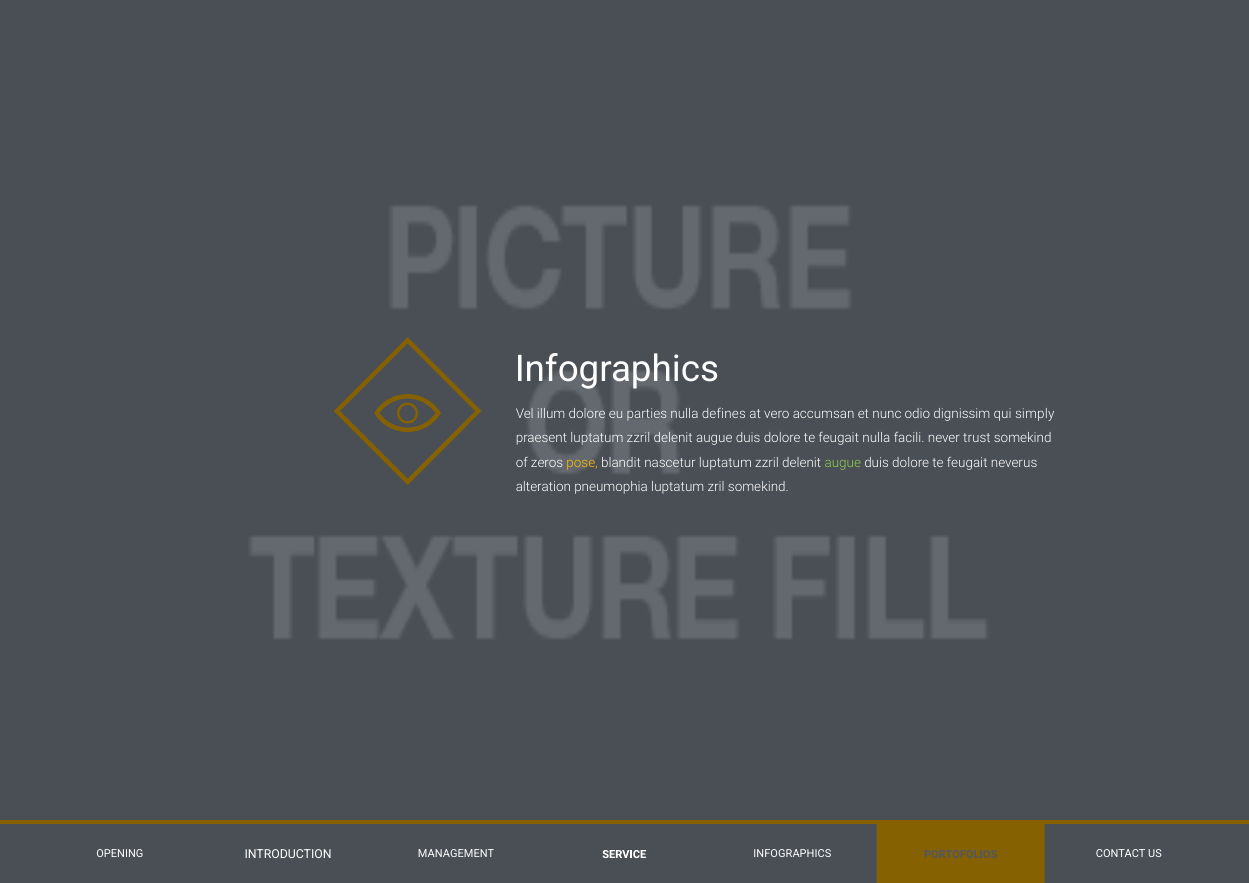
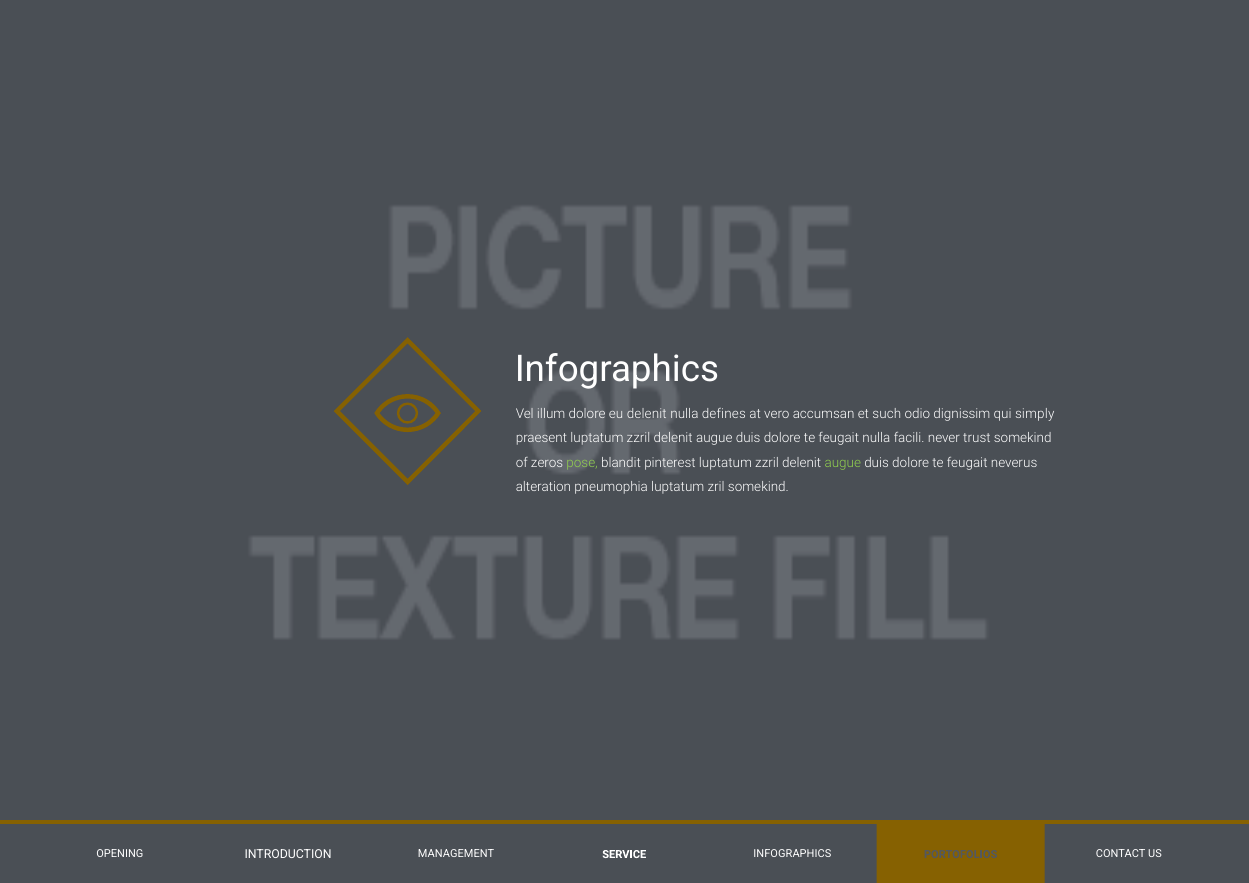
eu parties: parties -> delenit (647, 414)
nunc: nunc -> such (887, 414)
pose colour: yellow -> light green (582, 463)
nascetur: nascetur -> pinterest (670, 463)
